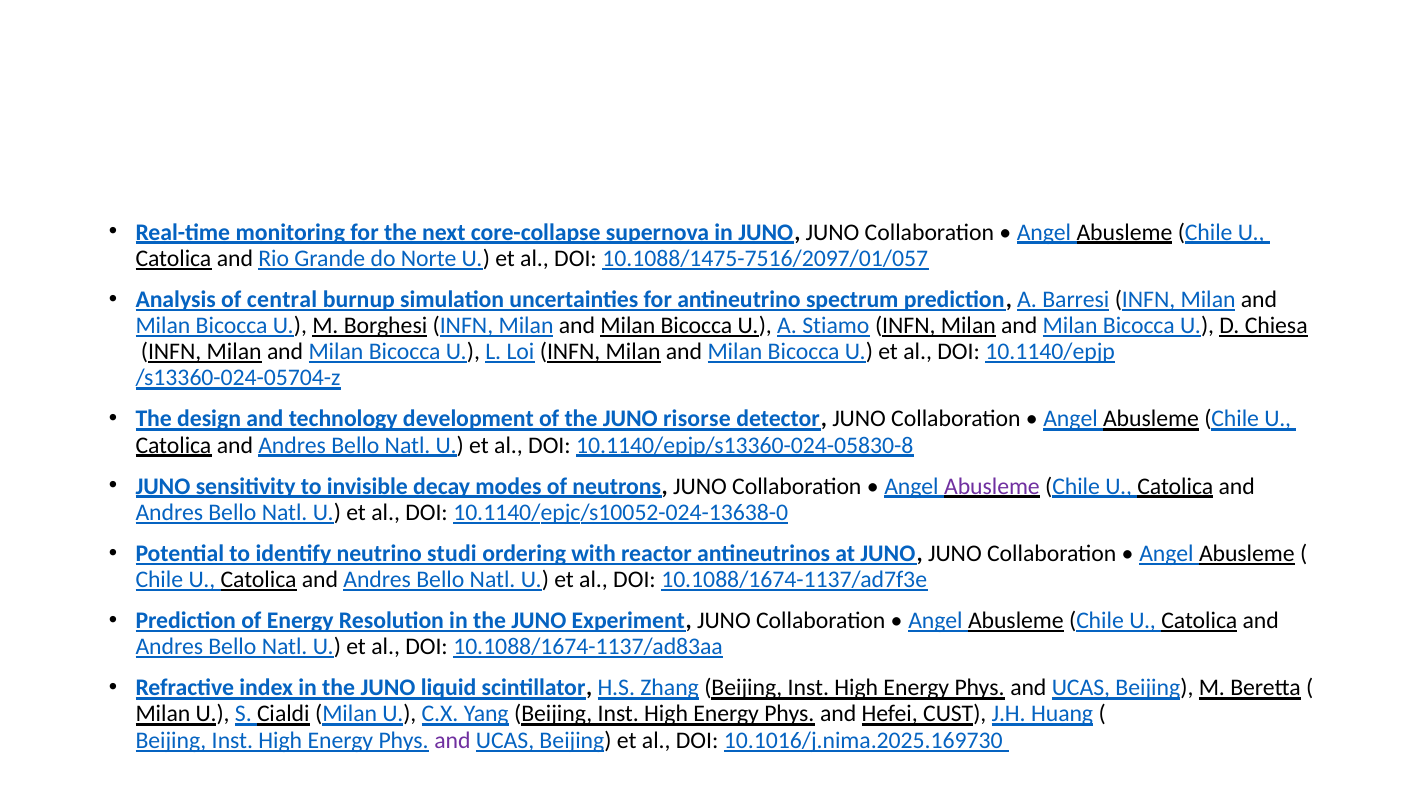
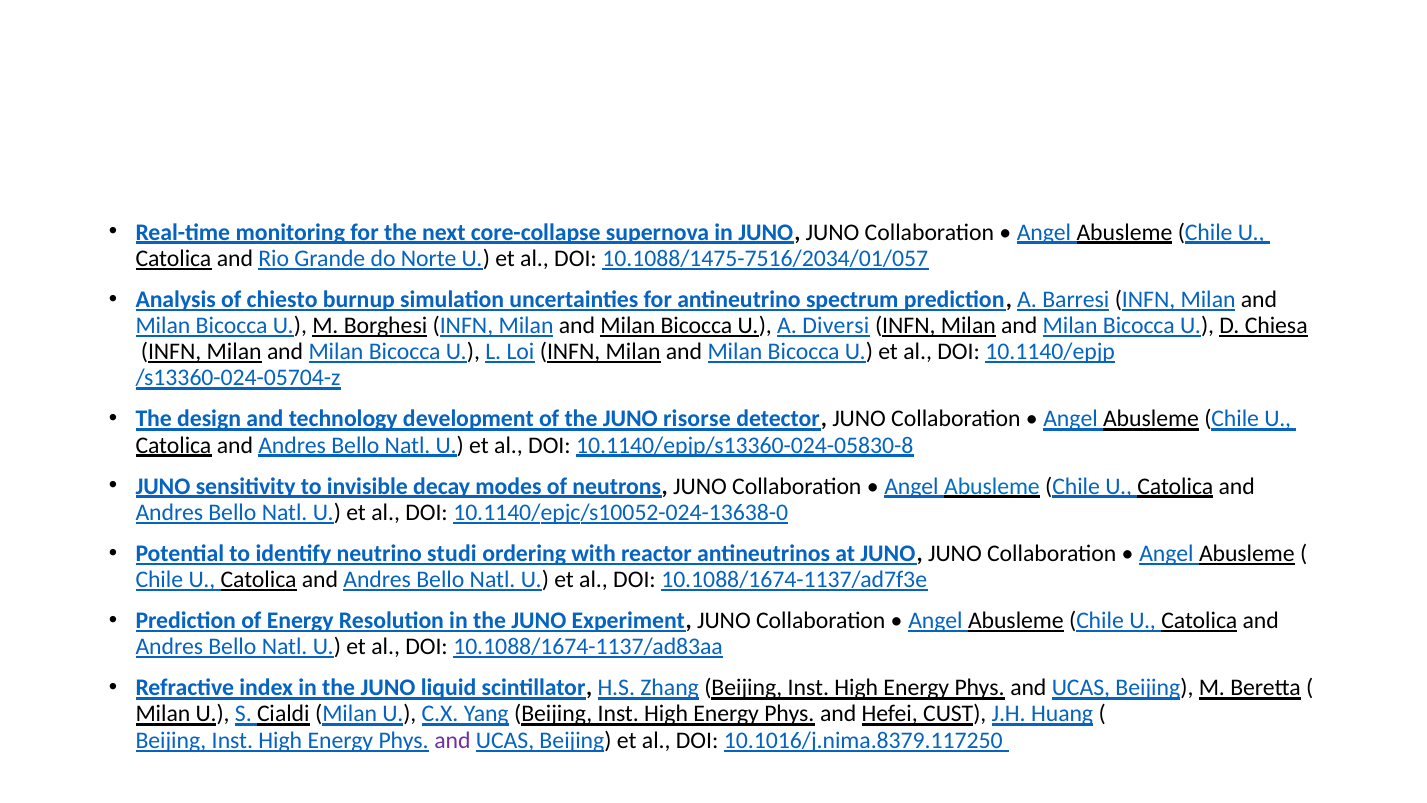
10.1088/1475-7516/2097/01/057: 10.1088/1475-7516/2097/01/057 -> 10.1088/1475-7516/2034/01/057 (765, 258)
central: central -> chiesto (282, 299)
Stiamo: Stiamo -> Diversi (836, 325)
Abusleme colour: purple -> blue (992, 486)
10.1016/j.nima.2025.169730: 10.1016/j.nima.2025.169730 -> 10.1016/j.nima.8379.117250 (863, 740)
